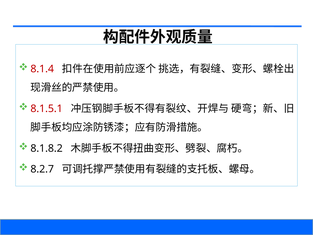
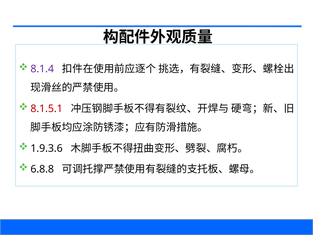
8.1.4 colour: red -> purple (42, 69)
8.1.8.2: 8.1.8.2 -> 1.9.3.6 (47, 148)
8.2.7: 8.2.7 -> 6.8.8 (42, 169)
